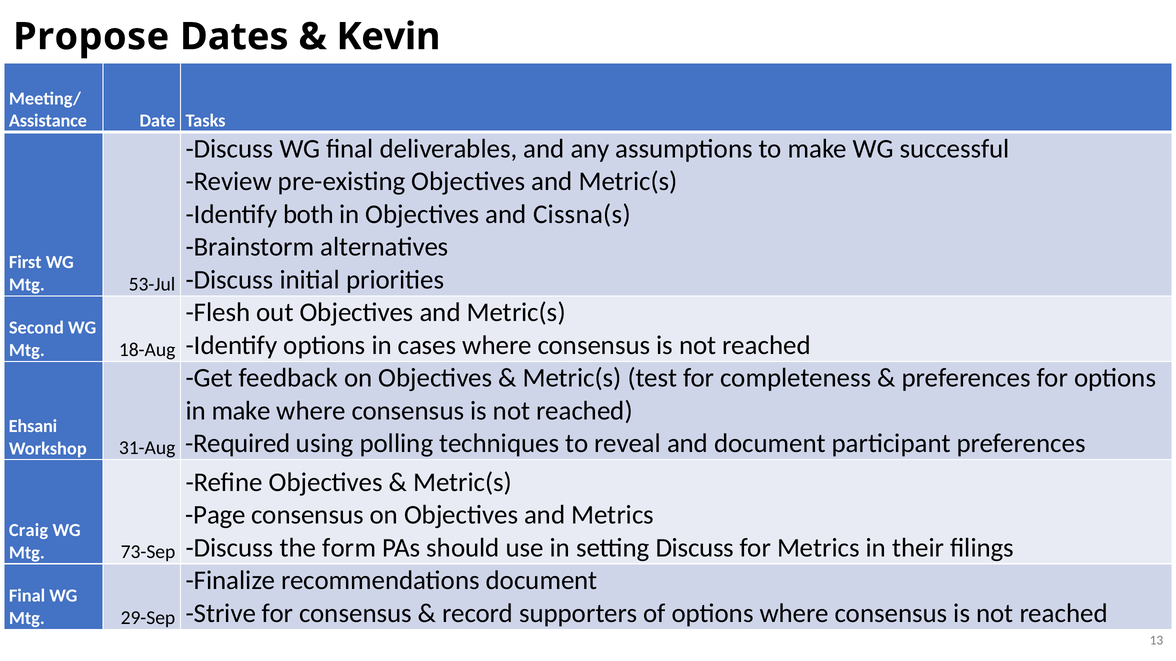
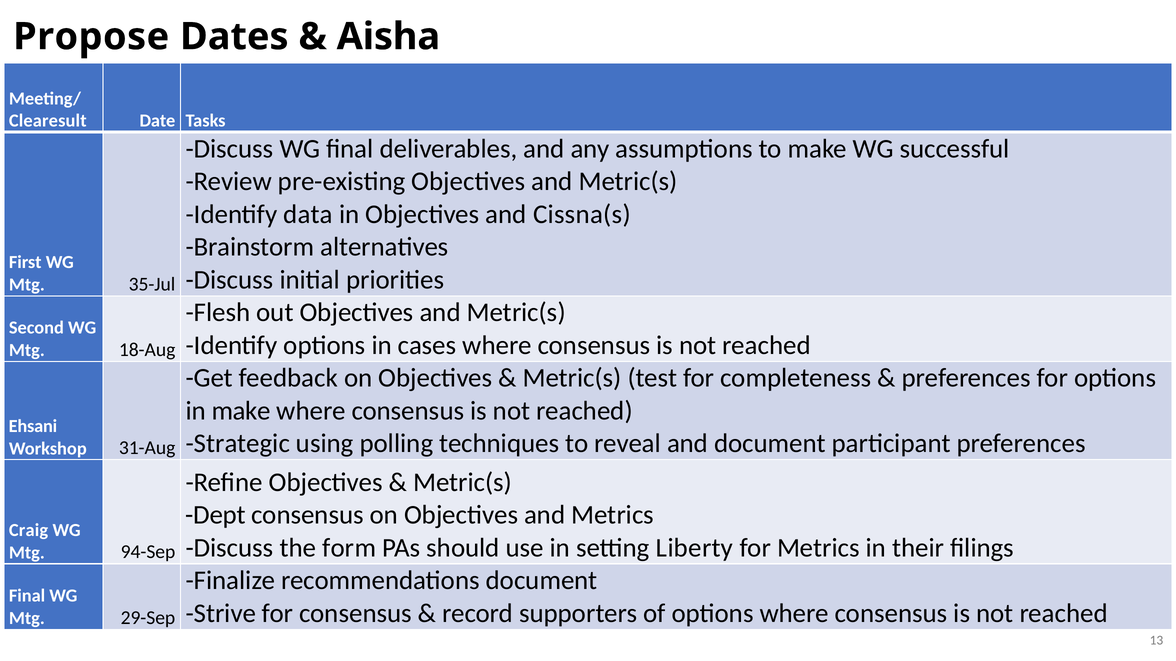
Kevin: Kevin -> Aisha (388, 37)
Assistance: Assistance -> Clearesult (48, 121)
both: both -> data (308, 214)
53-Jul: 53-Jul -> 35-Jul (152, 284)
Required: Required -> Strategic (238, 444)
Page: Page -> Dept (215, 515)
setting Discuss: Discuss -> Liberty (695, 548)
73-Sep: 73-Sep -> 94-Sep (148, 552)
